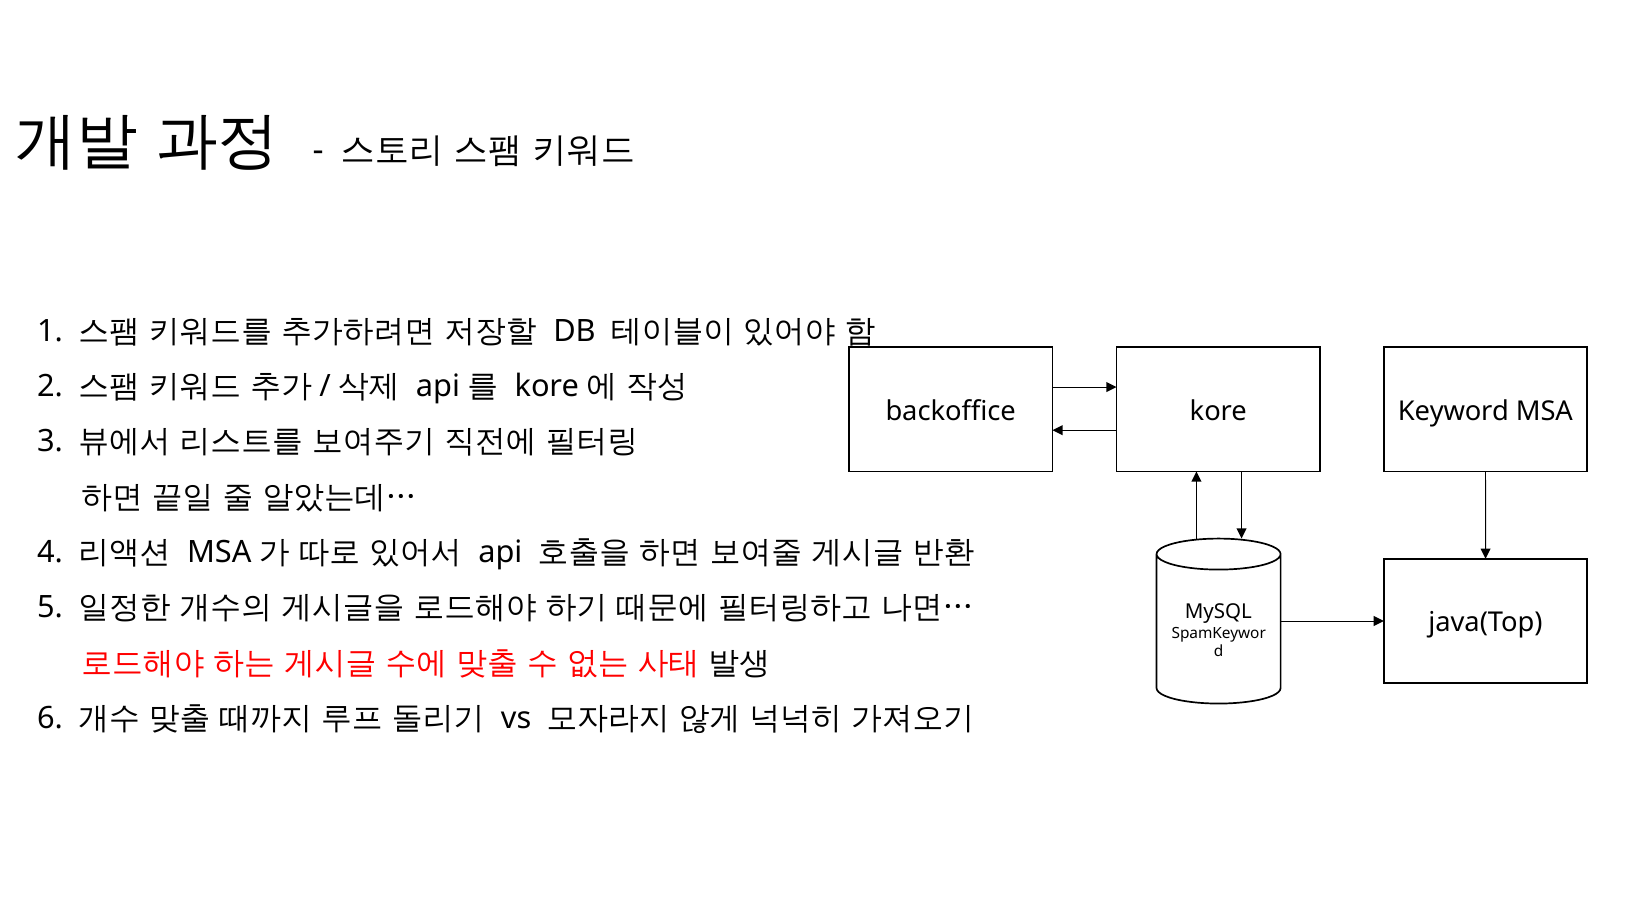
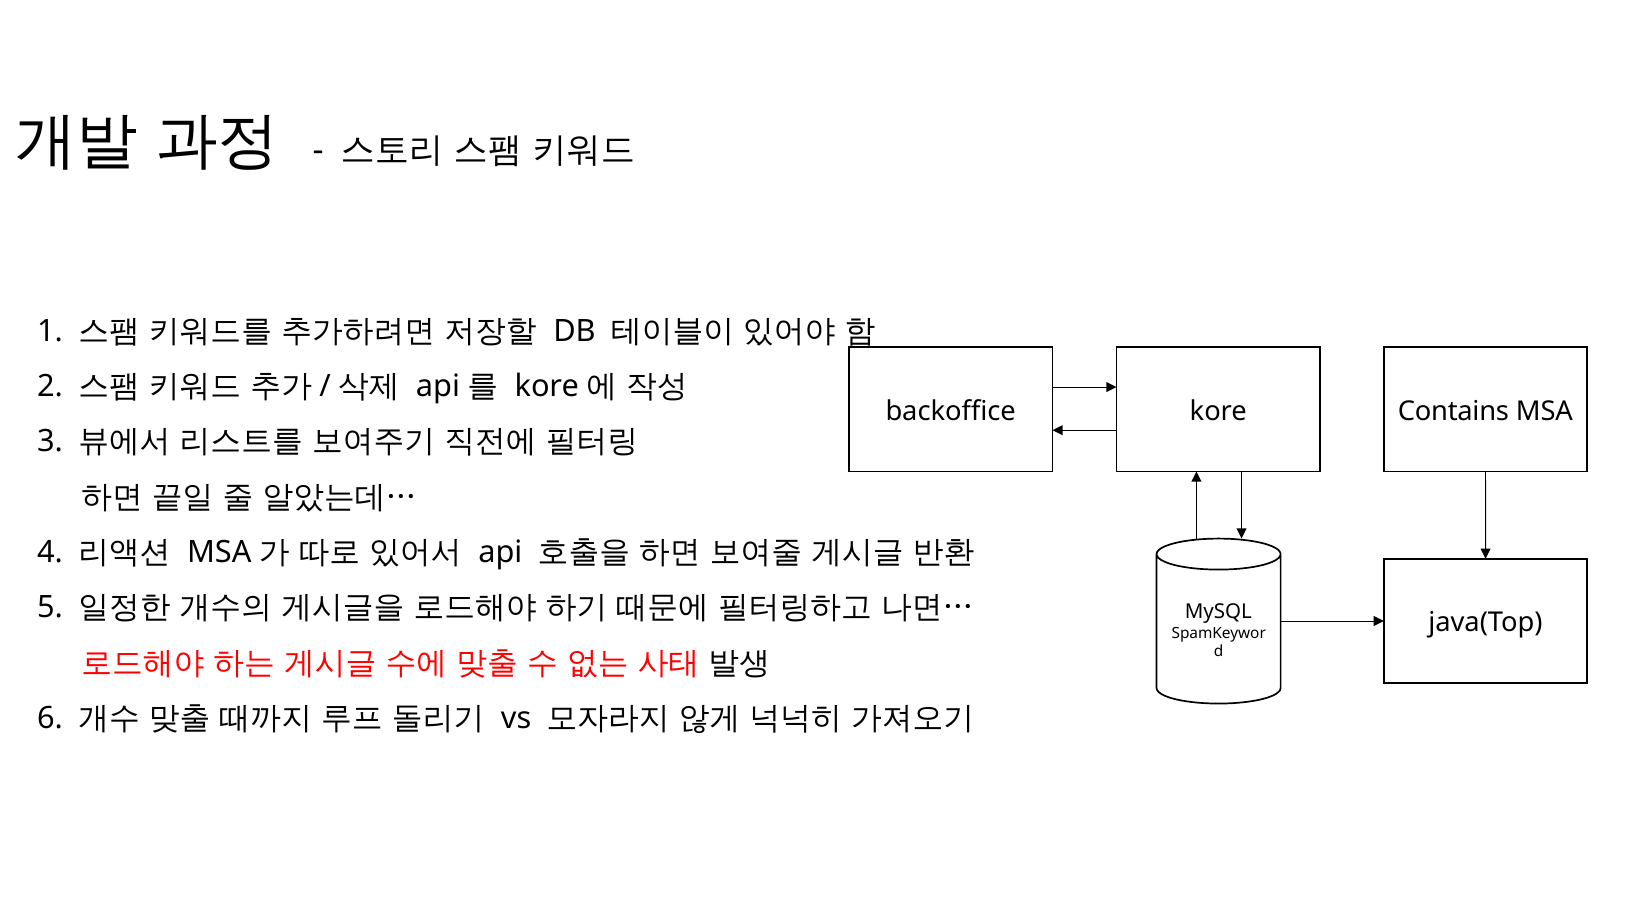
Keyword: Keyword -> Contains (1453, 411)
